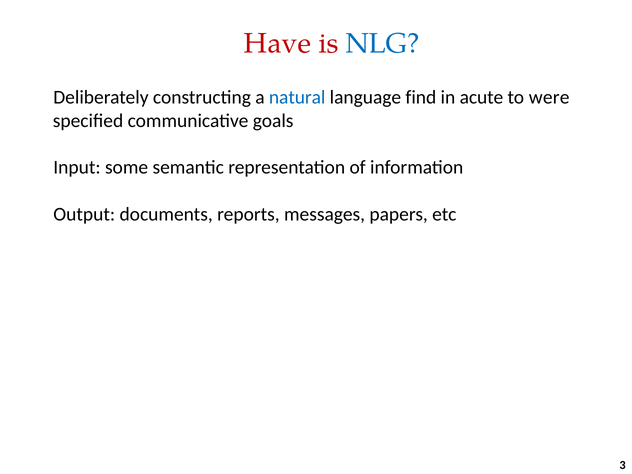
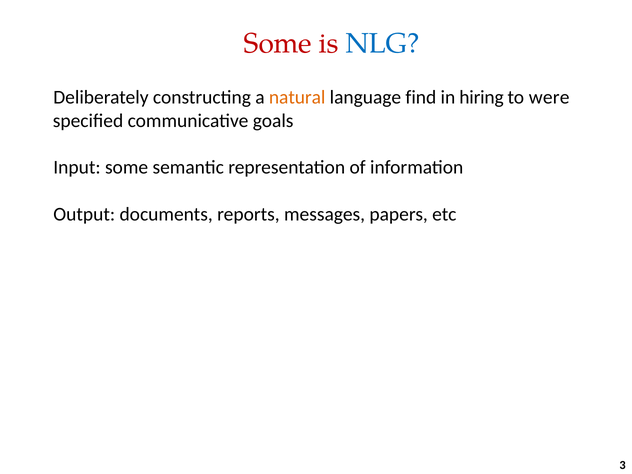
Have: Have -> Some (278, 44)
natural colour: blue -> orange (297, 97)
acute: acute -> hiring (482, 97)
